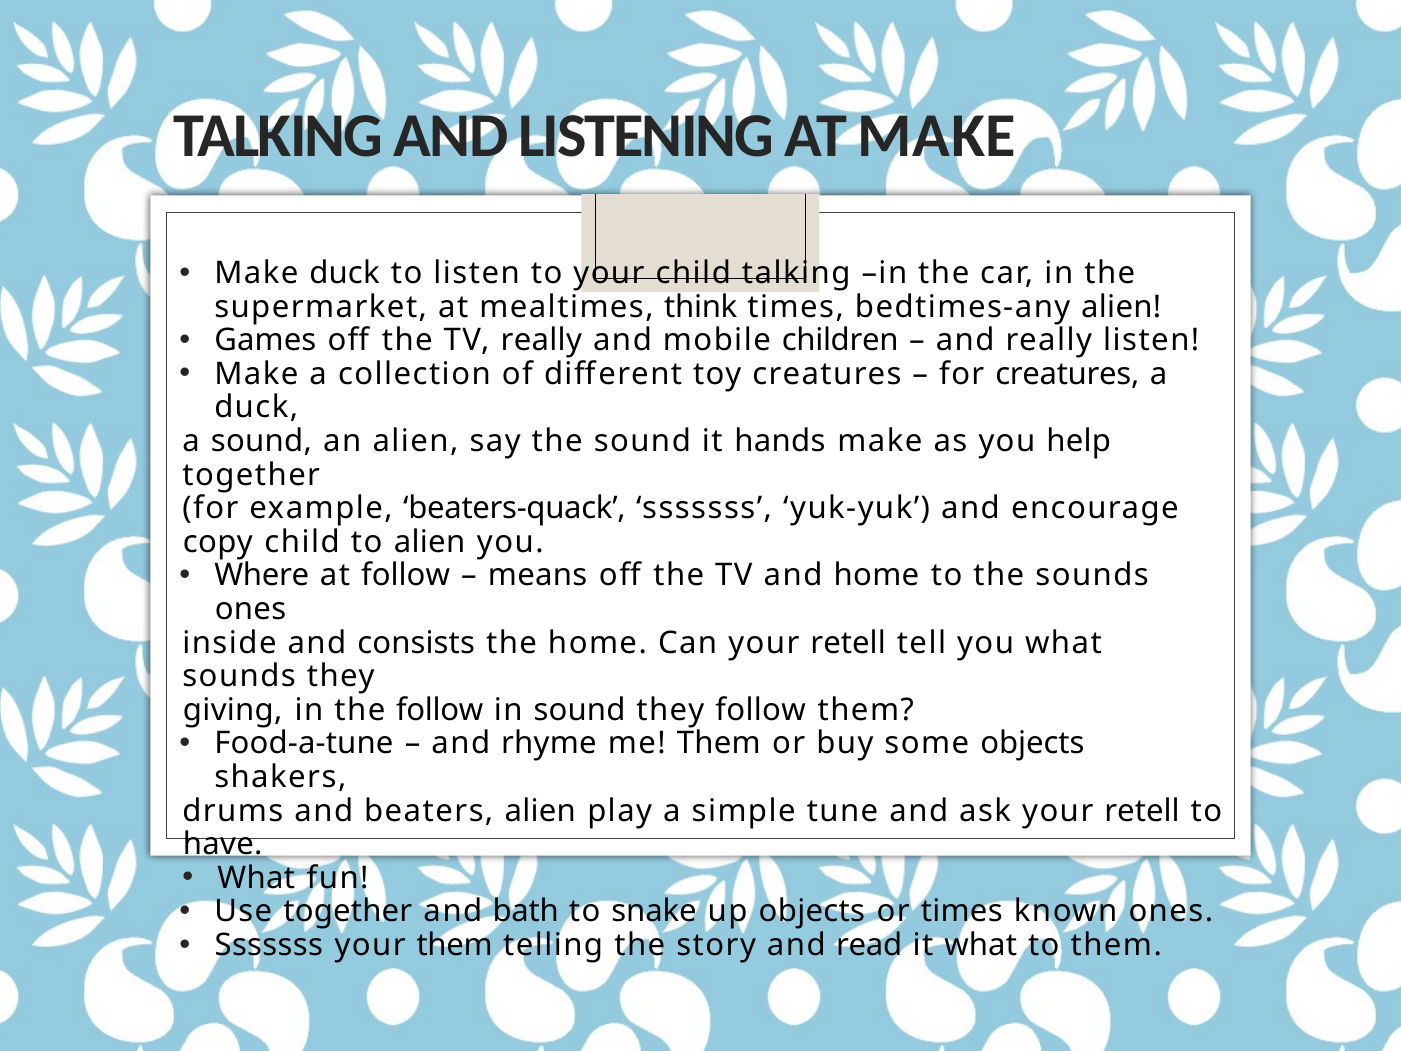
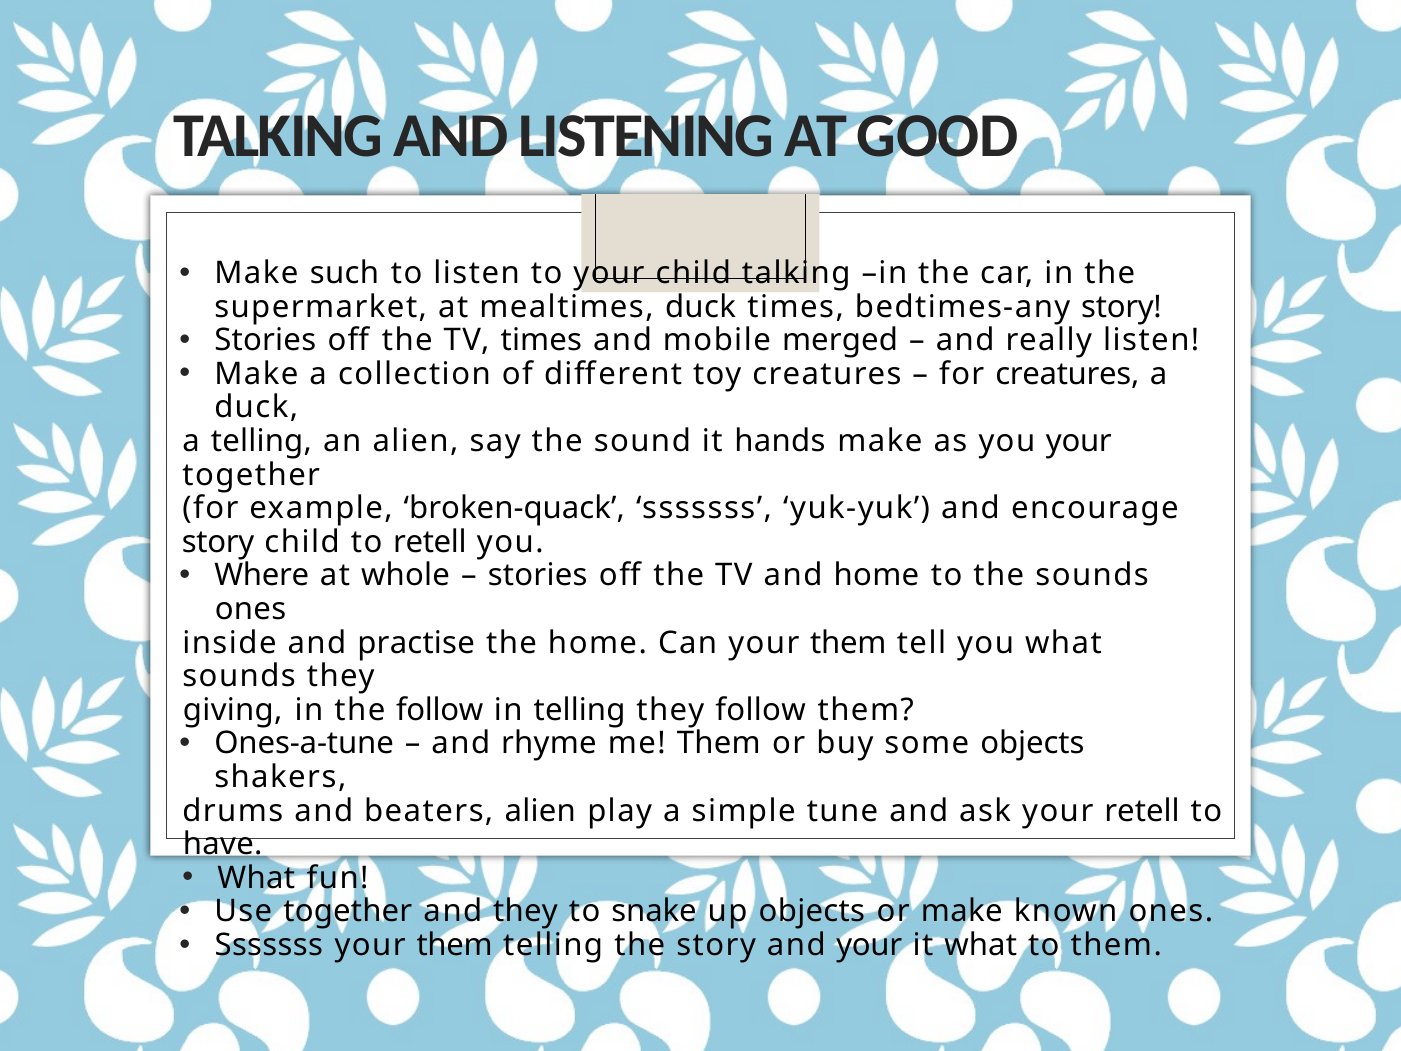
AT MAKE: MAKE -> GOOD (938, 136)
Make duck: duck -> such (344, 273)
mealtimes think: think -> duck (700, 307)
bedtimes-any alien: alien -> story (1122, 307)
Games: Games -> Stories (265, 340)
TV really: really -> times (541, 340)
children: children -> merged (840, 340)
a sound: sound -> telling (261, 441)
you help: help -> your (1079, 441)
beaters-quack: beaters-quack -> broken-quack (514, 508)
copy: copy -> story (218, 542)
to alien: alien -> retell (430, 542)
at follow: follow -> whole (405, 575)
means: means -> stories (538, 575)
consists: consists -> practise (416, 643)
Can your retell: retell -> them (848, 643)
in sound: sound -> telling (580, 710)
Food-a-tune: Food-a-tune -> Ones-a-tune (304, 743)
and bath: bath -> they (525, 911)
or times: times -> make (962, 911)
and read: read -> your (869, 945)
